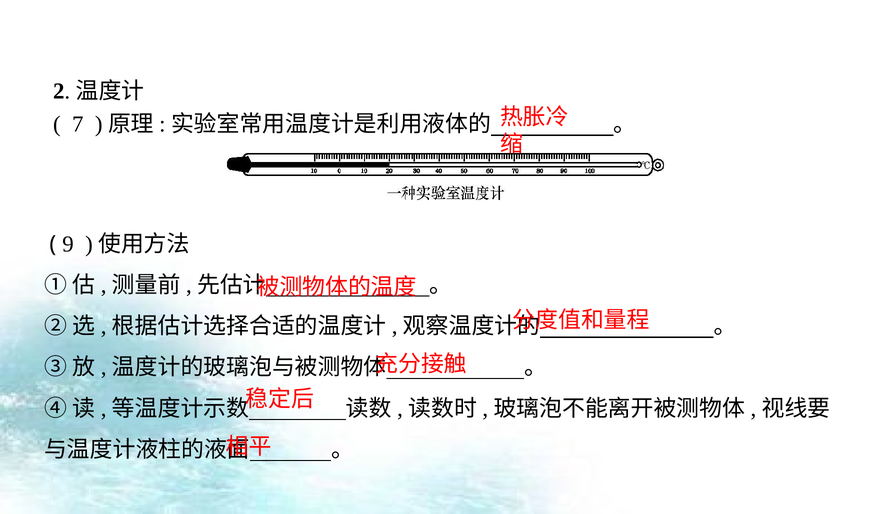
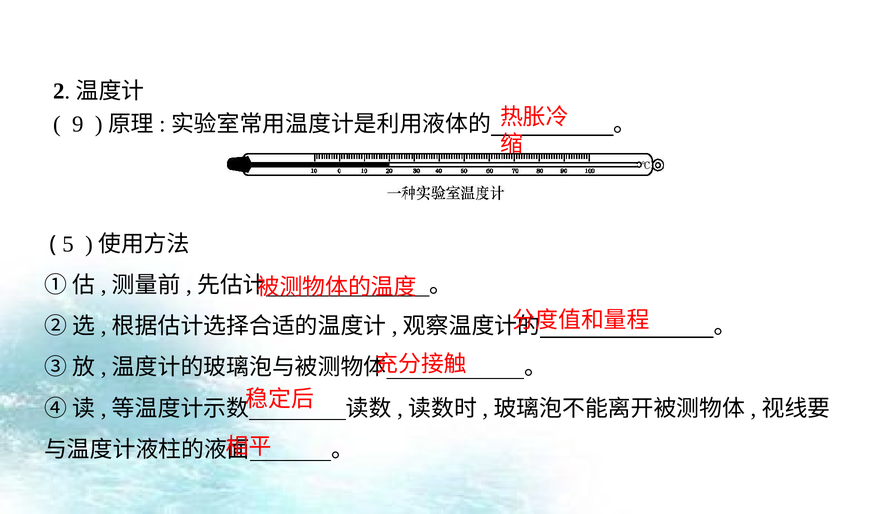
7: 7 -> 9 (78, 124)
9: 9 -> 5 (68, 244)
